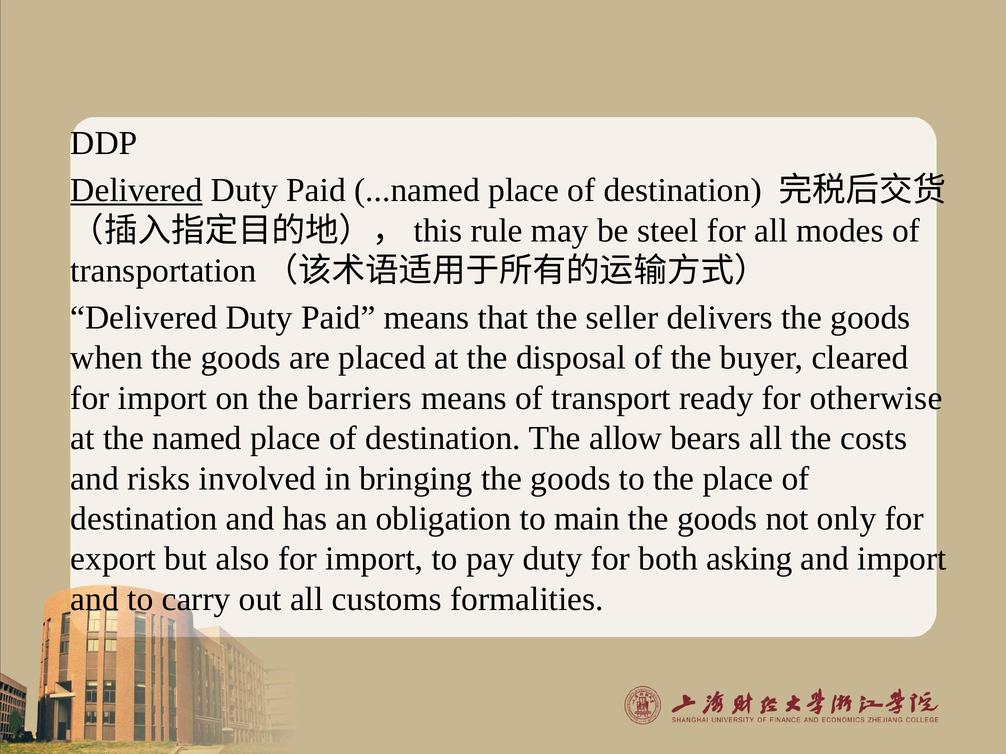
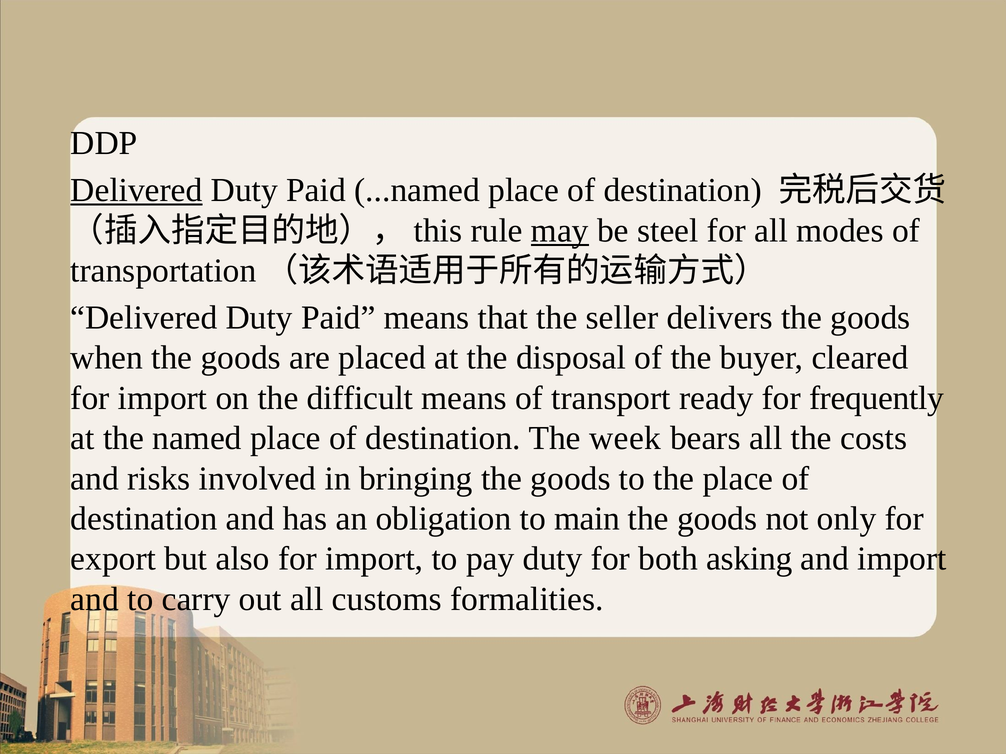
may underline: none -> present (560, 231)
barriers: barriers -> difficult (360, 398)
otherwise: otherwise -> frequently (876, 398)
allow: allow -> week (625, 439)
